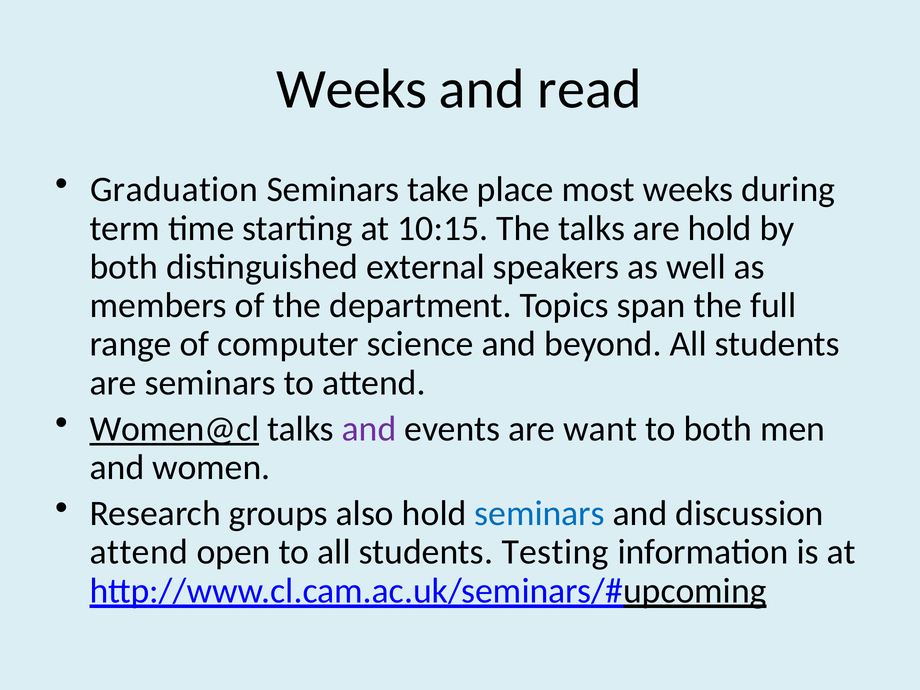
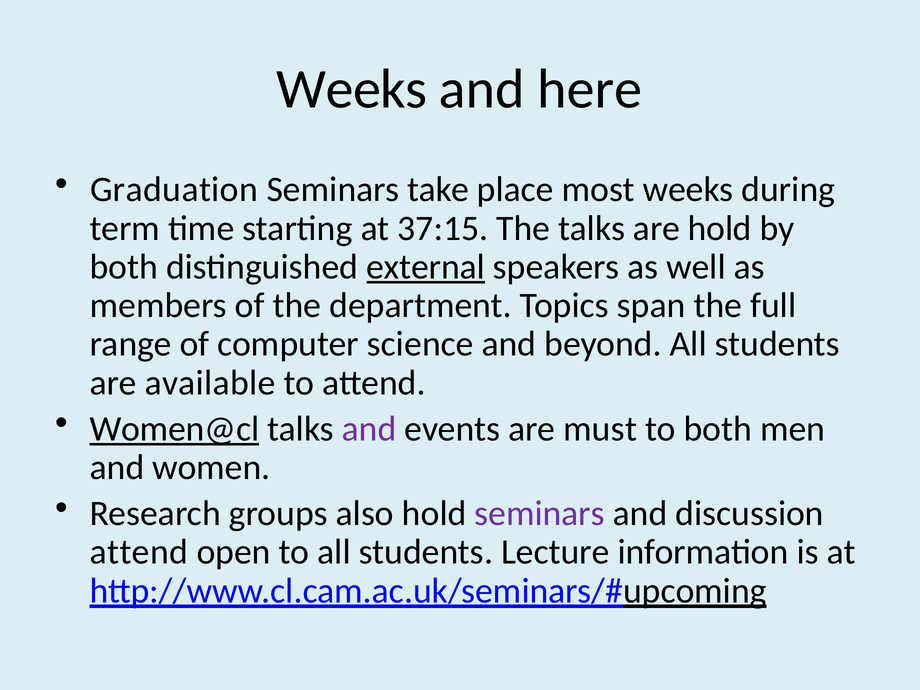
read: read -> here (590, 89)
10:15: 10:15 -> 37:15 (443, 228)
external underline: none -> present (426, 267)
are seminars: seminars -> available (210, 383)
want: want -> must (600, 429)
seminars colour: blue -> purple (540, 513)
Testing: Testing -> Lecture (555, 552)
